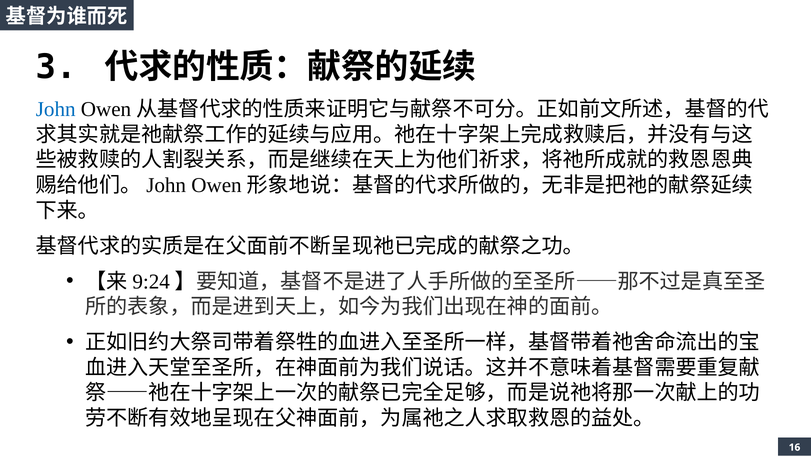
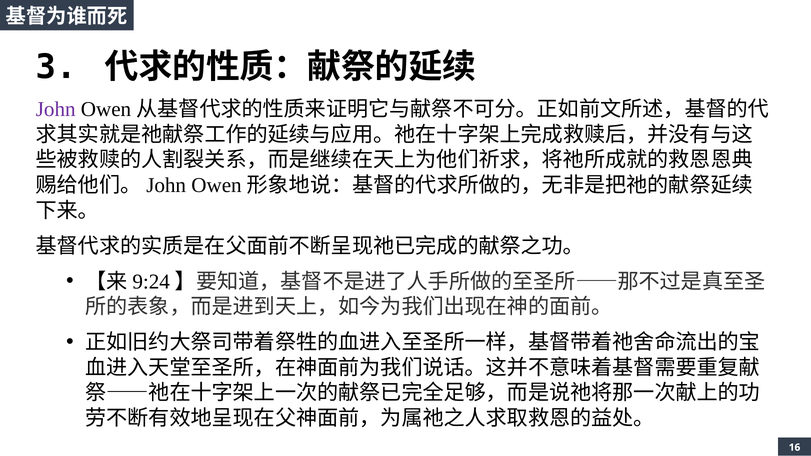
John colour: blue -> purple (56, 109)
